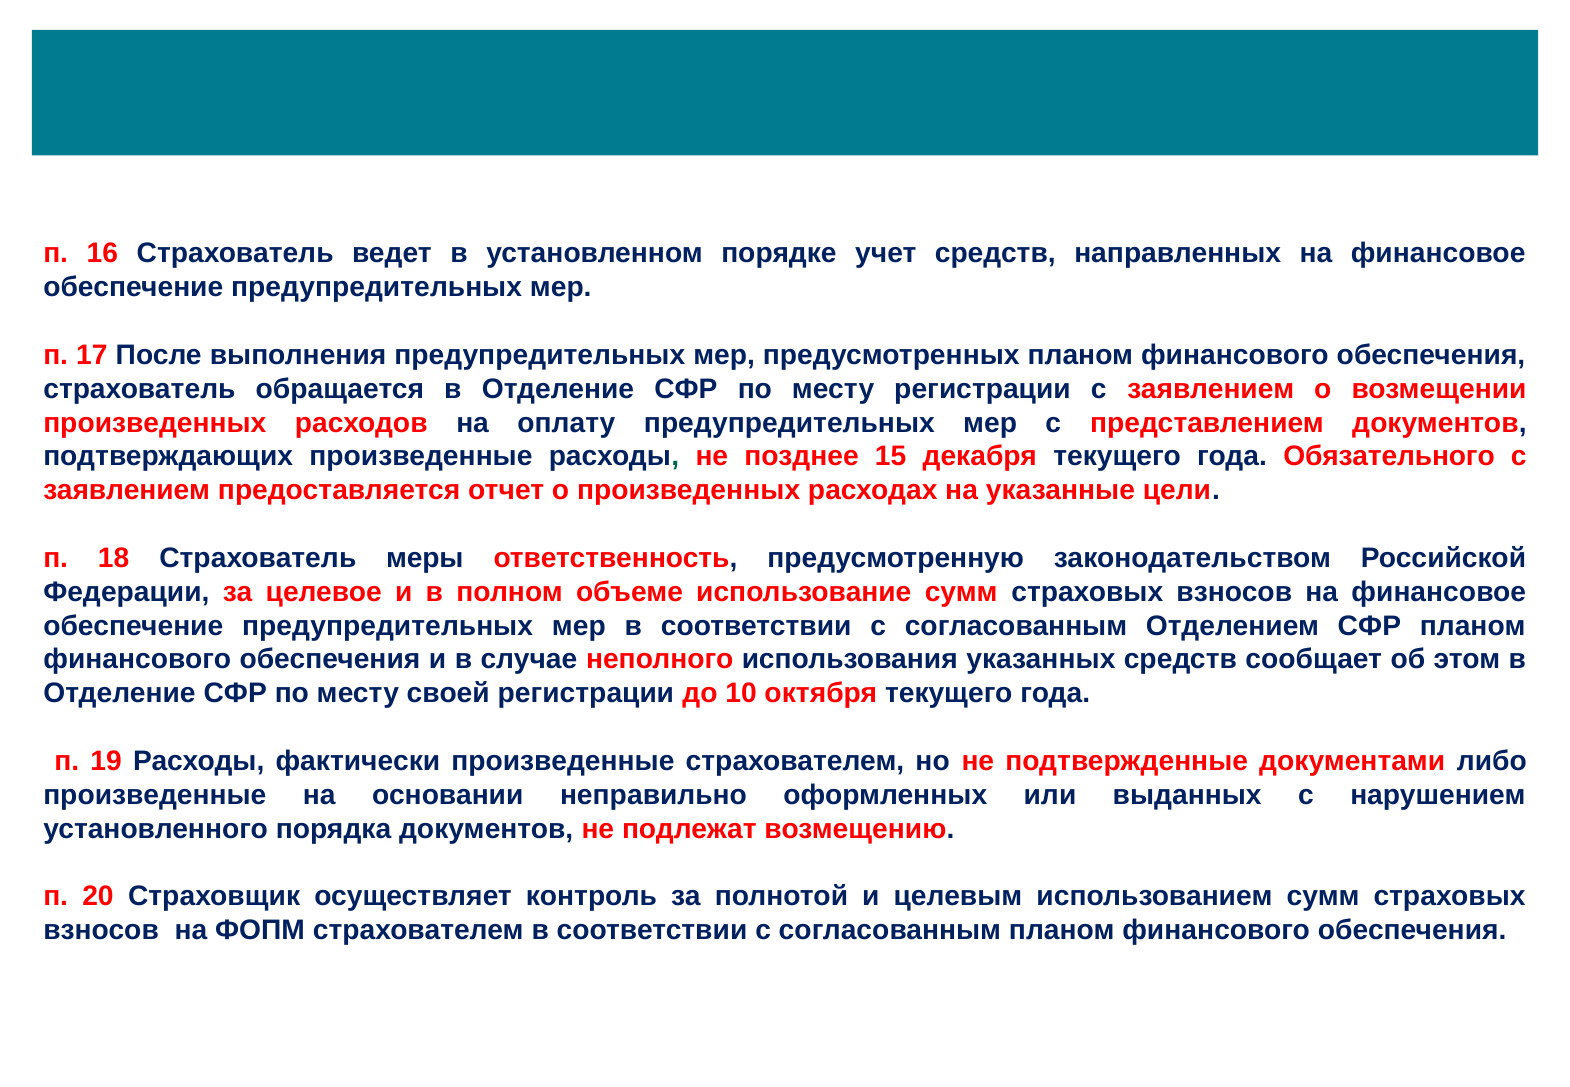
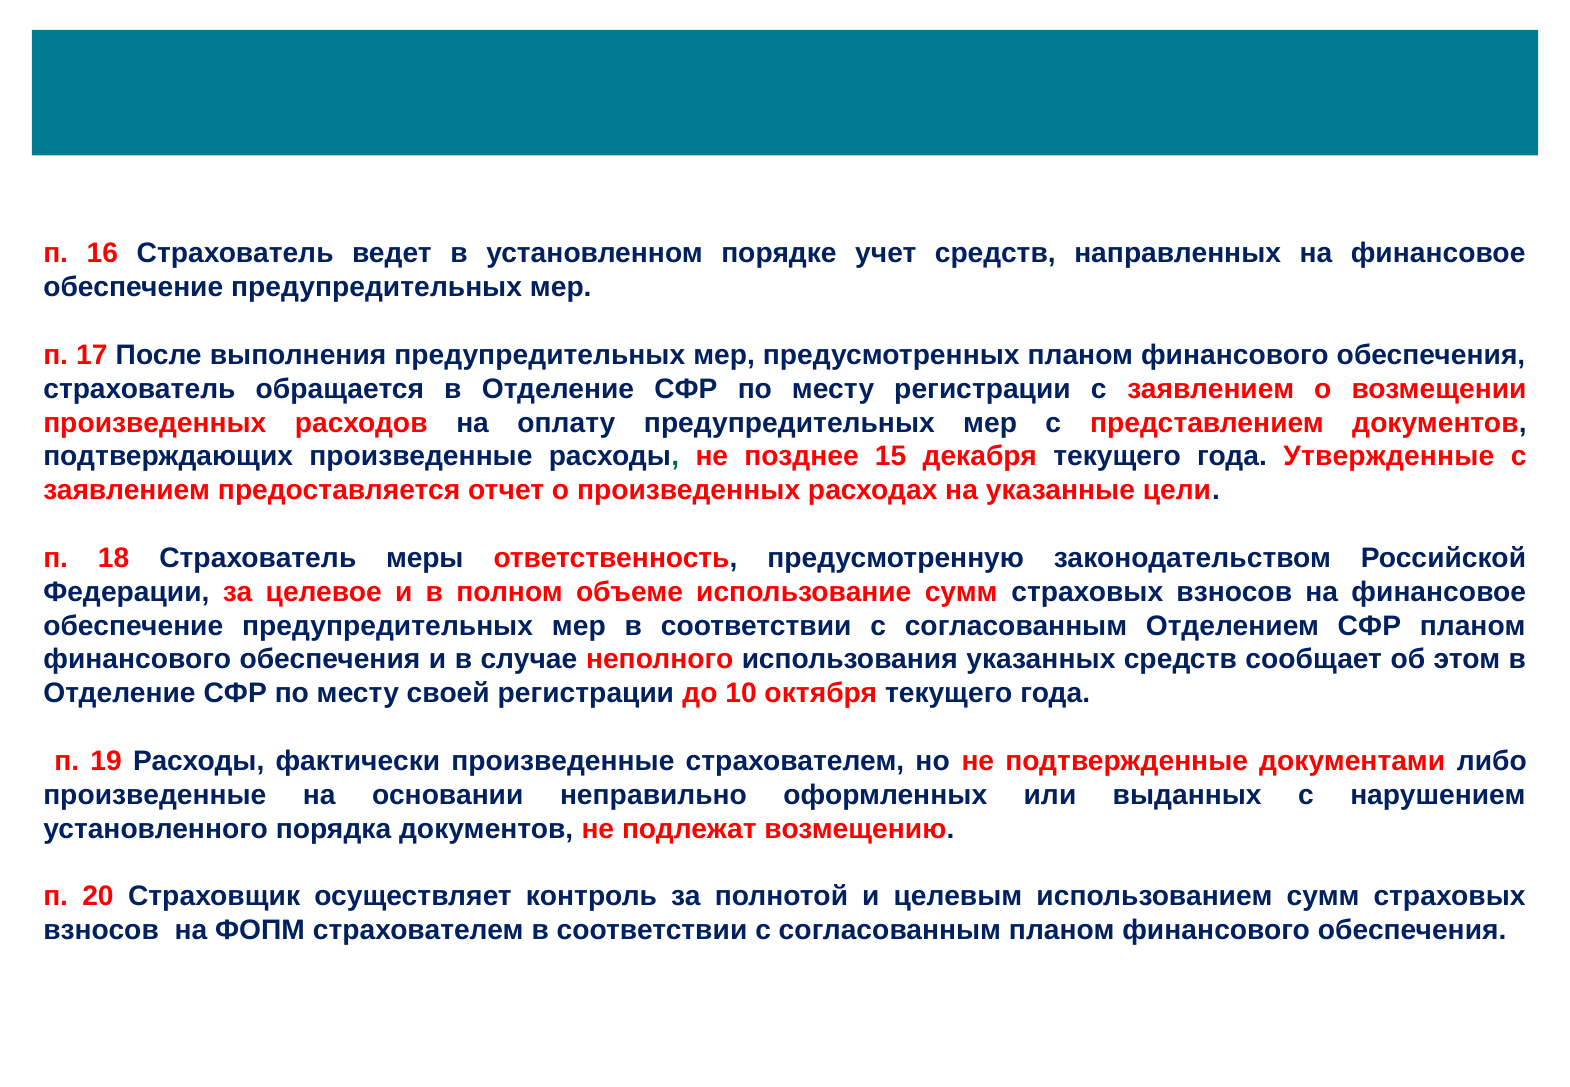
Обязательного: Обязательного -> Утвержденные (1389, 457)
